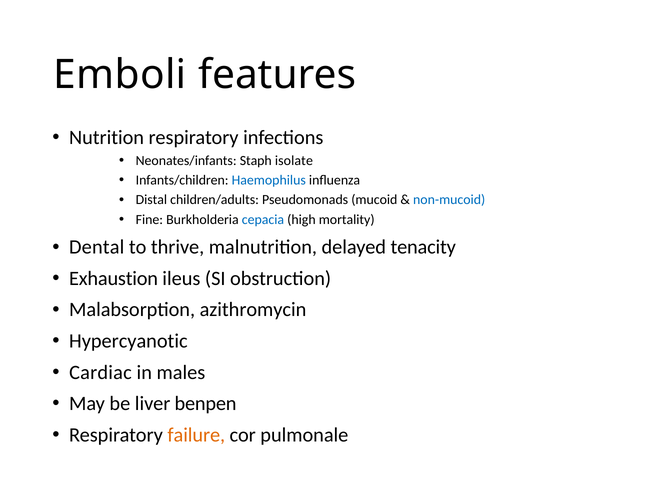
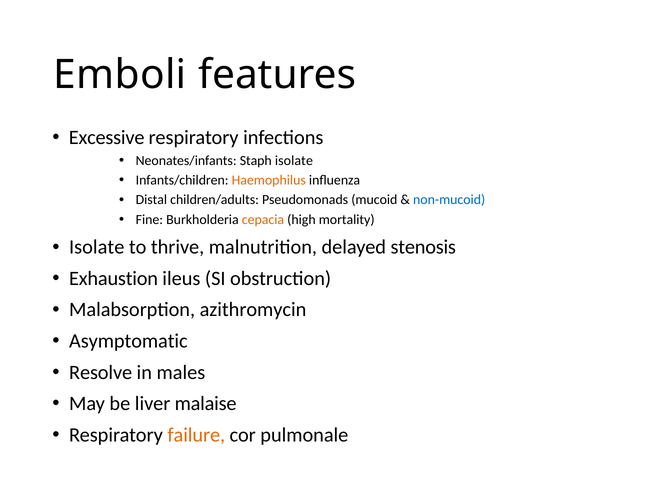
Nutrition: Nutrition -> Excessive (107, 137)
Haemophilus colour: blue -> orange (269, 180)
cepacia colour: blue -> orange (263, 219)
Dental: Dental -> Isolate (97, 247)
tenacity: tenacity -> stenosis (423, 247)
Hypercyanotic: Hypercyanotic -> Asymptomatic (128, 341)
Cardiac: Cardiac -> Resolve (101, 372)
benpen: benpen -> malaise (206, 403)
